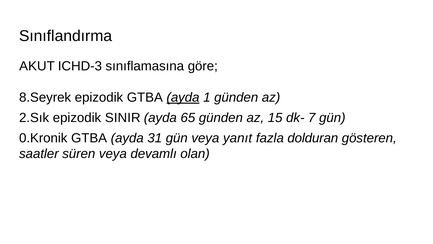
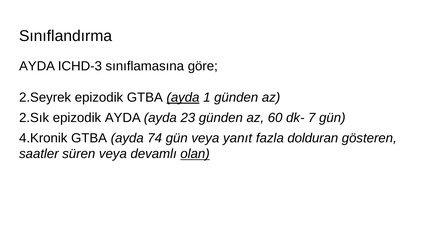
AKUT: AKUT -> AYDA (37, 66)
8.Seyrek: 8.Seyrek -> 2.Seyrek (45, 97)
epizodik SINIR: SINIR -> AYDA (123, 118)
65: 65 -> 23 (188, 118)
15: 15 -> 60 (275, 118)
0.Kronik: 0.Kronik -> 4.Kronik (43, 138)
31: 31 -> 74 (155, 138)
olan underline: none -> present (195, 154)
